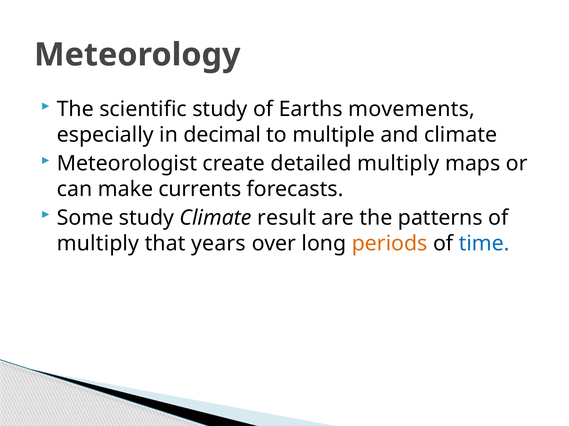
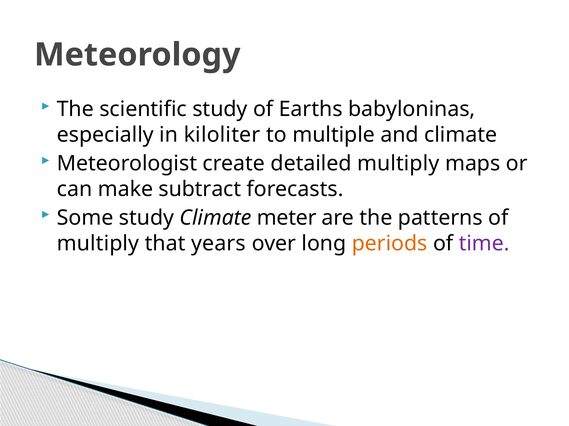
movements: movements -> babyloninas (412, 109)
decimal: decimal -> kiloliter (222, 135)
currents: currents -> subtract (200, 189)
result: result -> meter (287, 218)
time colour: blue -> purple (484, 244)
